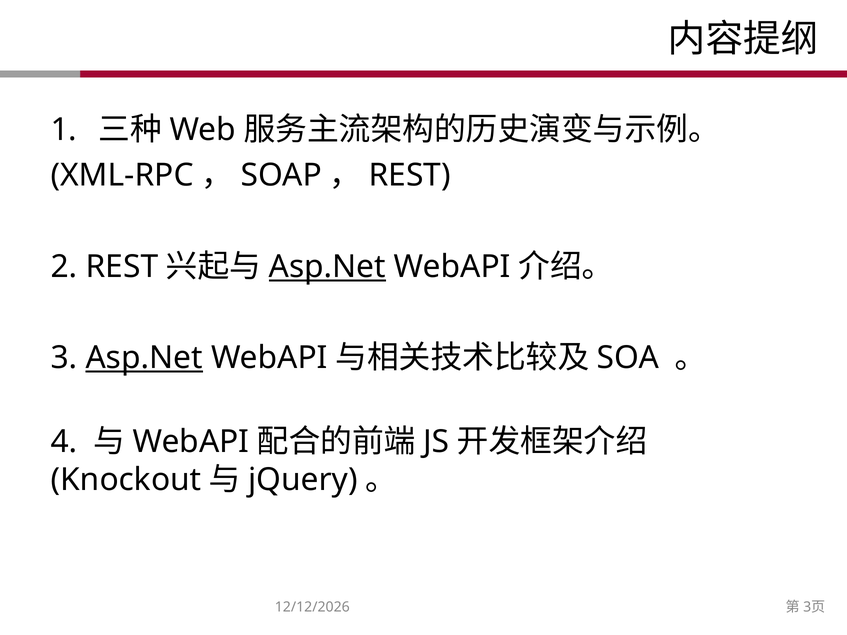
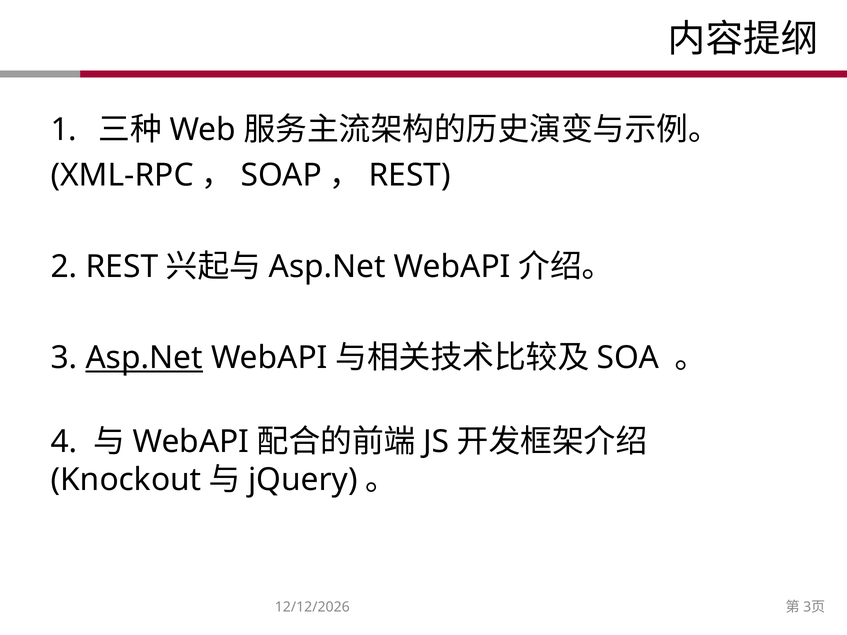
Asp.Net underline: present -> none (327, 267)
